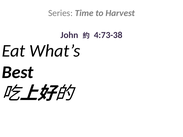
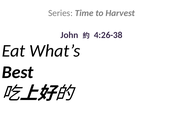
4:73-38: 4:73-38 -> 4:26-38 (108, 35)
